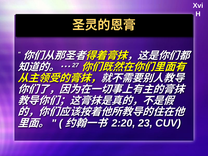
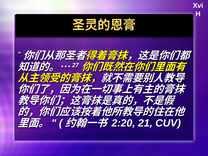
23: 23 -> 21 (145, 123)
